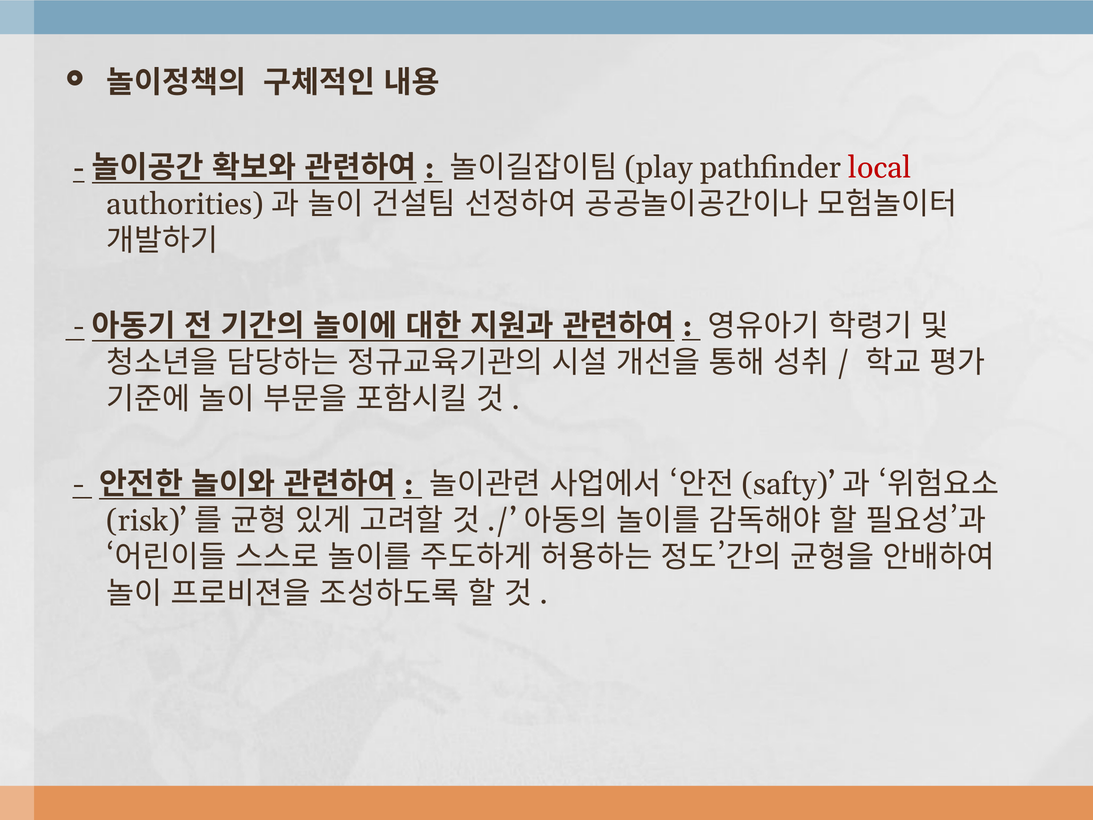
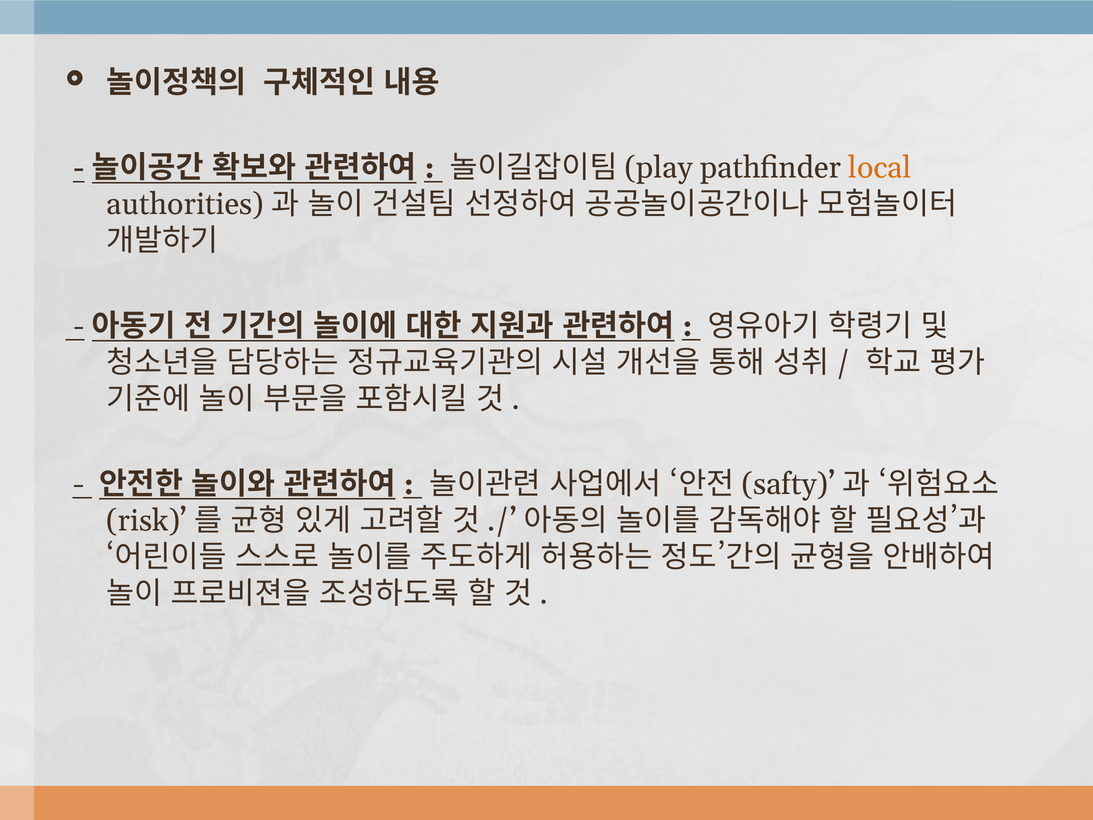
local colour: red -> orange (880, 168)
